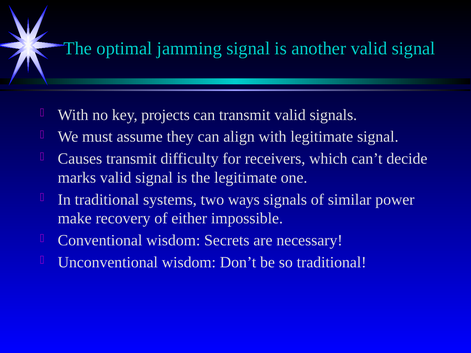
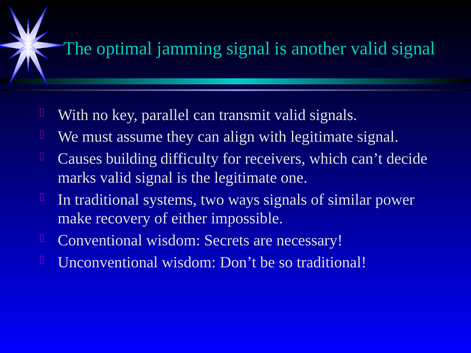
projects: projects -> parallel (165, 115)
Causes transmit: transmit -> building (131, 159)
